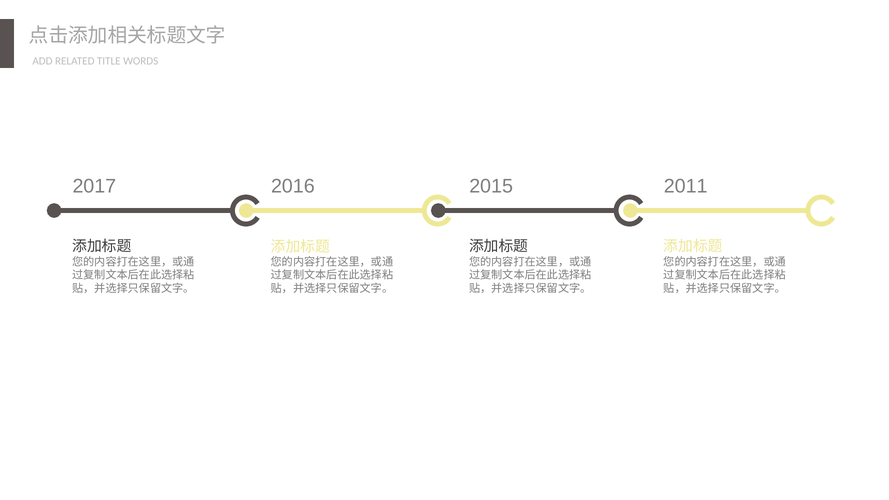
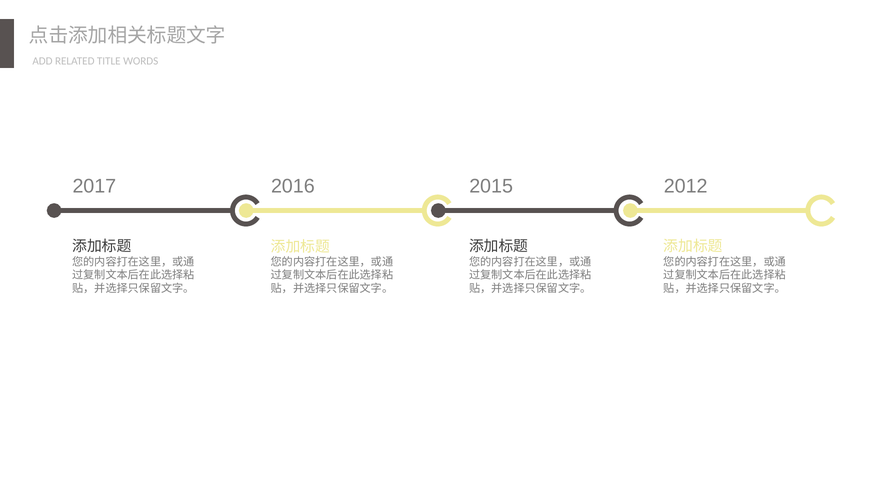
2011: 2011 -> 2012 (686, 186)
